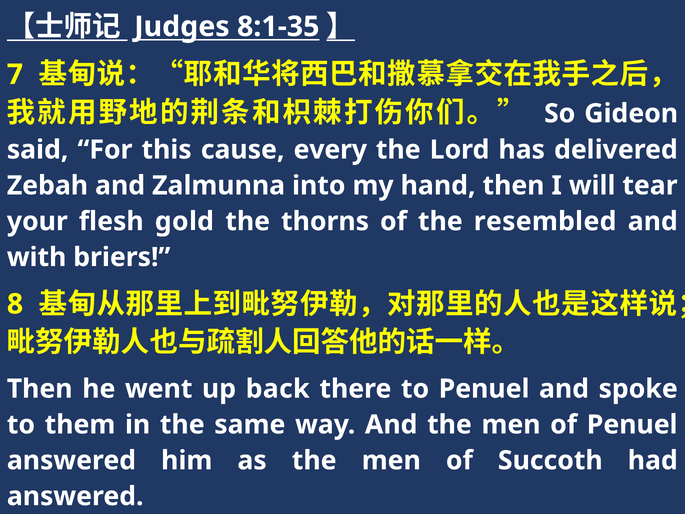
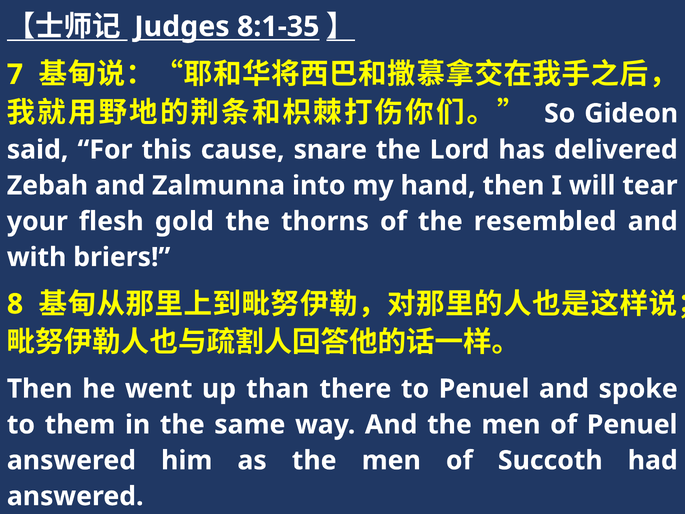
every: every -> snare (330, 150)
back: back -> than (278, 389)
